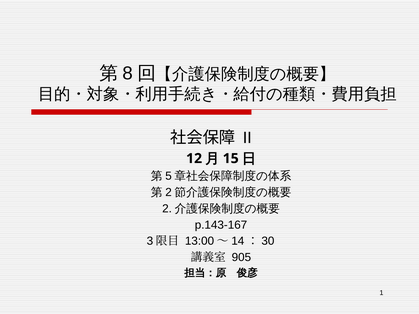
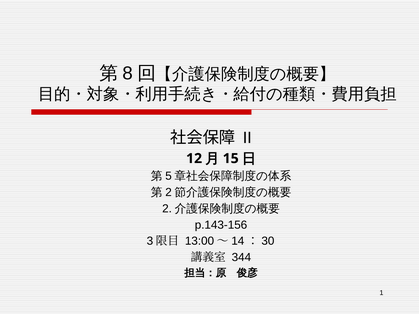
p.143-167: p.143-167 -> p.143-156 (221, 225)
905: 905 -> 344 (241, 258)
